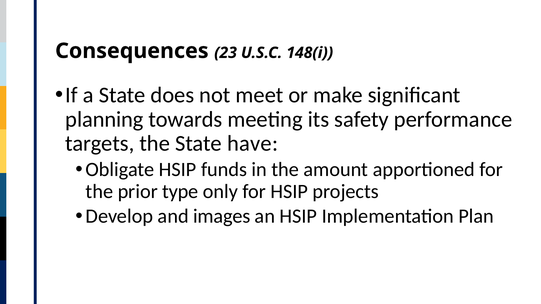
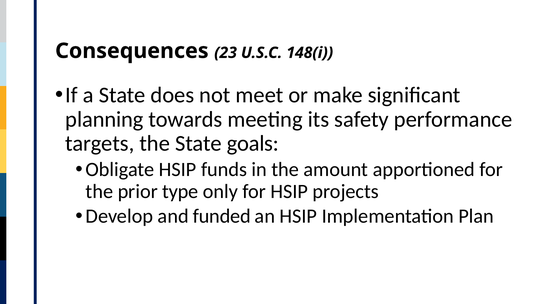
have: have -> goals (253, 144)
images: images -> funded (222, 216)
